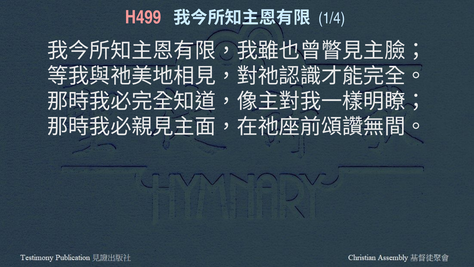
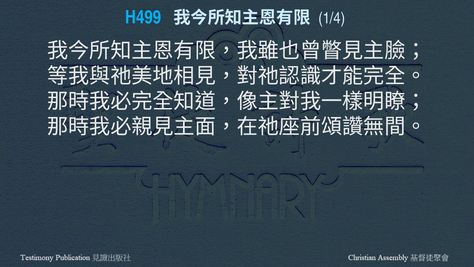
H499 colour: pink -> light blue (143, 17)
